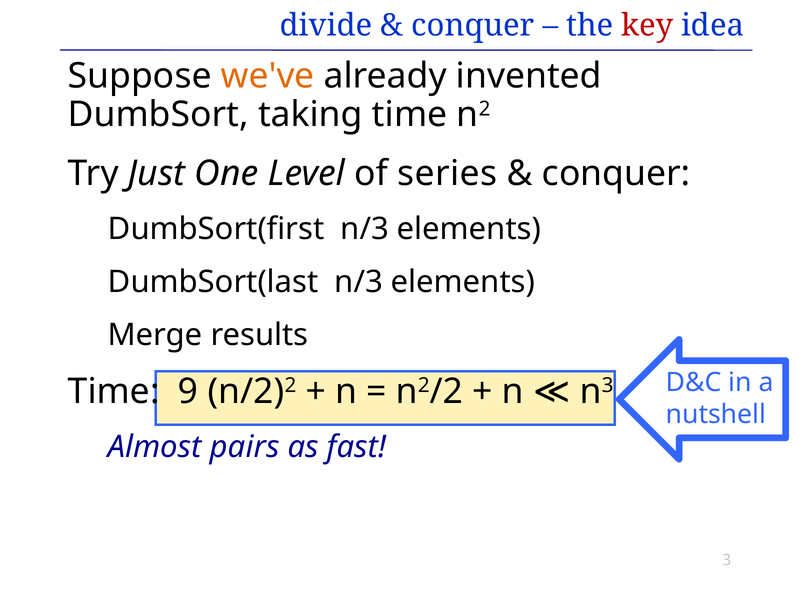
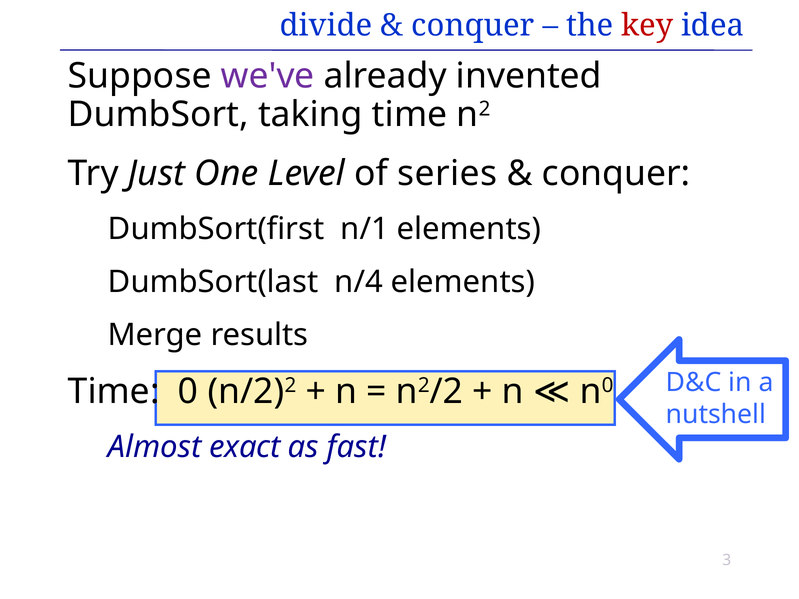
we've colour: orange -> purple (268, 76)
DumbSort(first n/3: n/3 -> n/1 (365, 229)
DumbSort(last n/3: n/3 -> n/4 (359, 282)
3: 3 -> 0 (608, 386)
Time 9: 9 -> 0 (188, 391)
pairs: pairs -> exact (245, 447)
